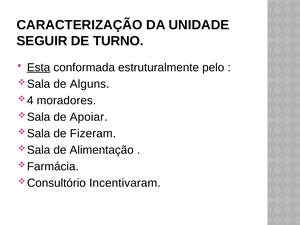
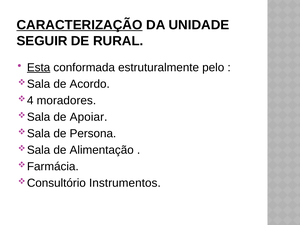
CARACTERIZAÇÃO underline: none -> present (79, 25)
TURNO: TURNO -> RURAL (118, 41)
Alguns: Alguns -> Acordo (90, 84)
Fizeram: Fizeram -> Persona (93, 133)
Incentivaram: Incentivaram -> Instrumentos (125, 183)
